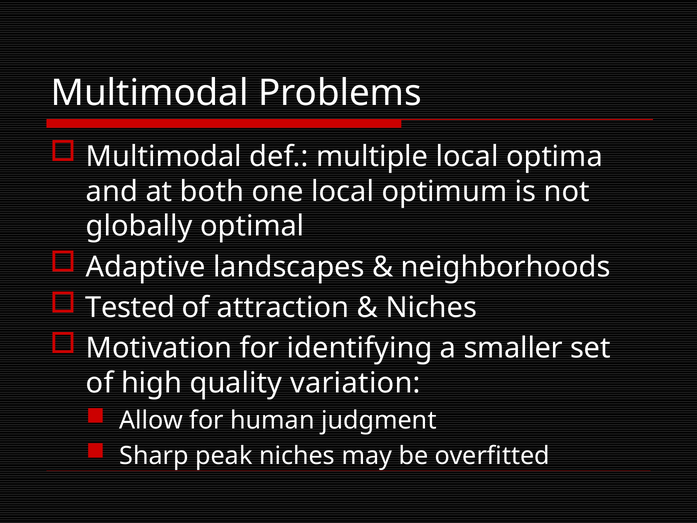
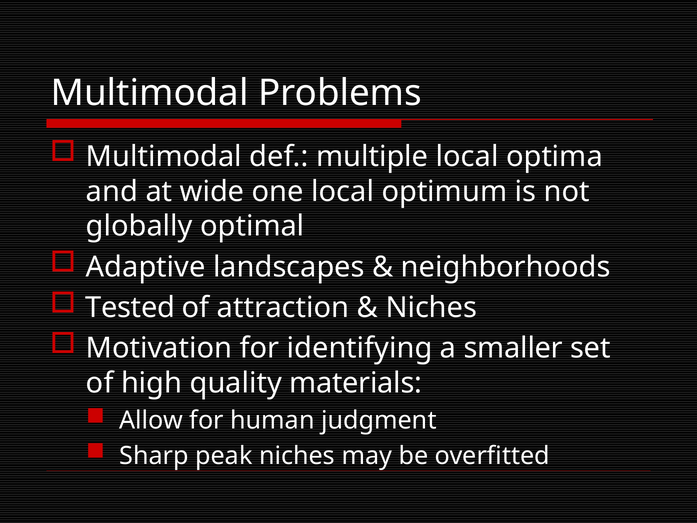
both: both -> wide (212, 191)
variation: variation -> materials (356, 383)
